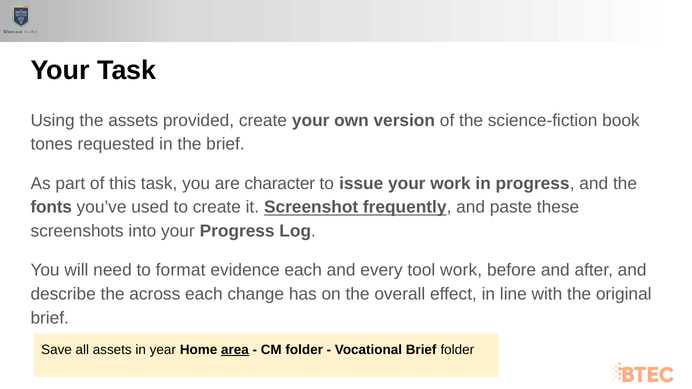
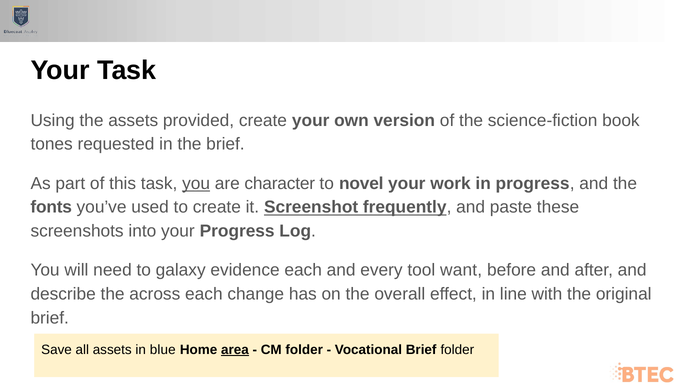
you underline: none -> present (196, 183)
issue: issue -> novel (361, 183)
format: format -> galaxy (181, 270)
tool work: work -> want (461, 270)
year: year -> blue (163, 350)
